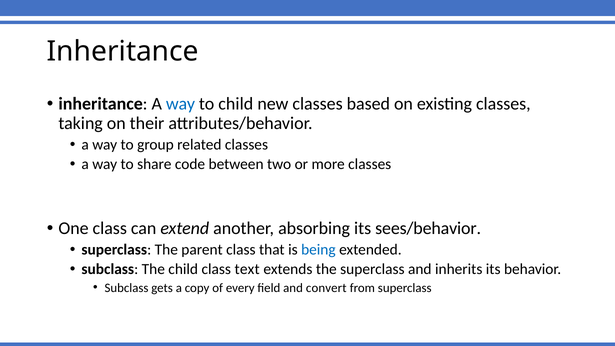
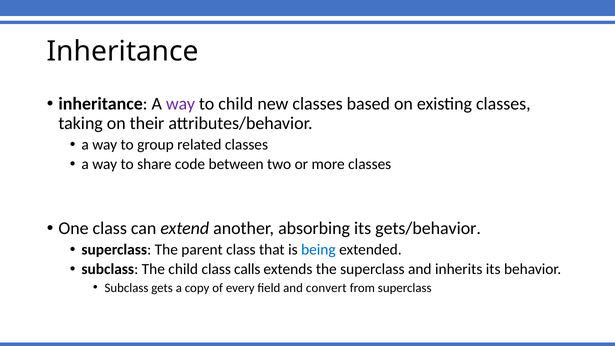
way colour: blue -> purple (181, 104)
sees/behavior: sees/behavior -> gets/behavior (428, 228)
text: text -> calls (247, 269)
